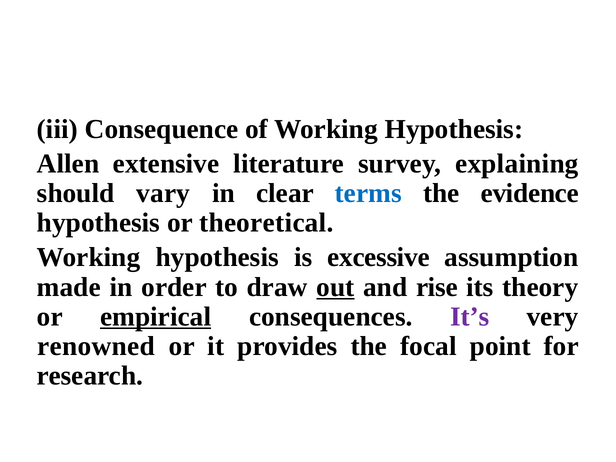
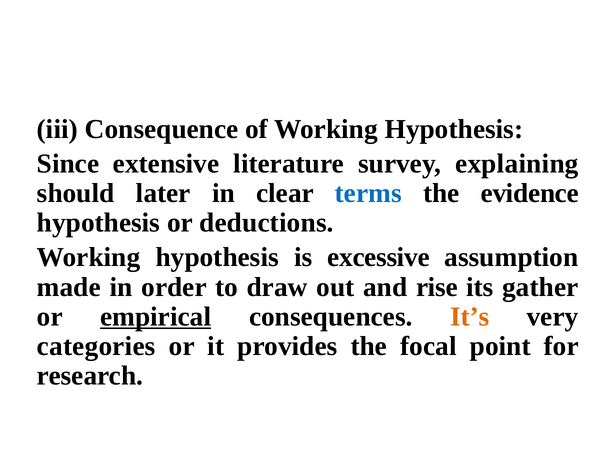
Allen: Allen -> Since (68, 164)
vary: vary -> later (163, 193)
theoretical: theoretical -> deductions (266, 223)
out underline: present -> none (335, 287)
theory: theory -> gather (540, 287)
It’s colour: purple -> orange (470, 317)
renowned: renowned -> categories (96, 346)
